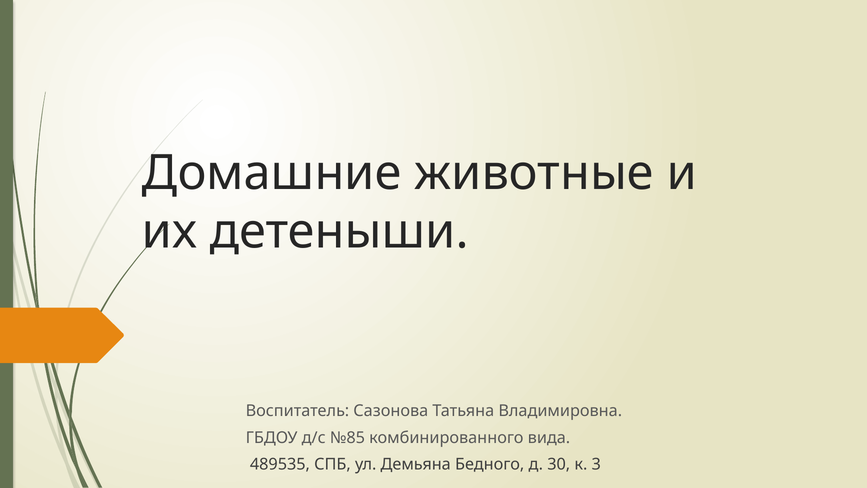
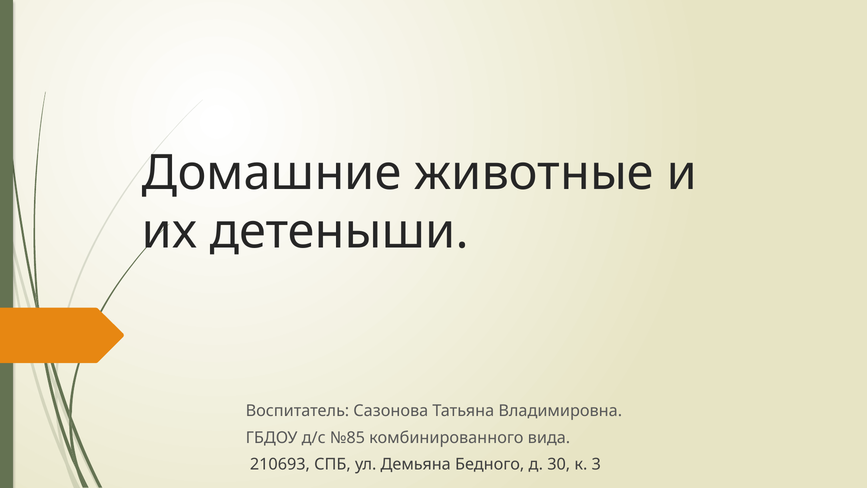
489535: 489535 -> 210693 (280, 464)
